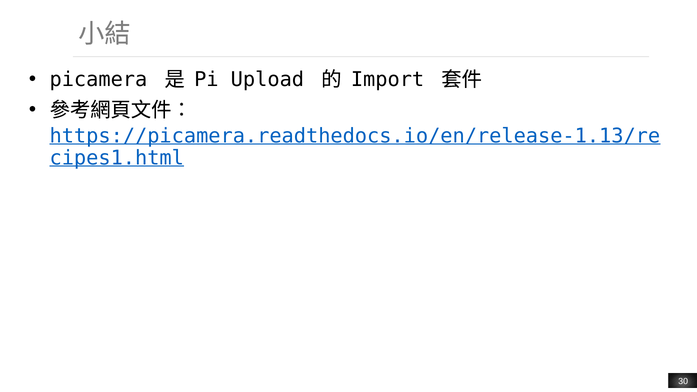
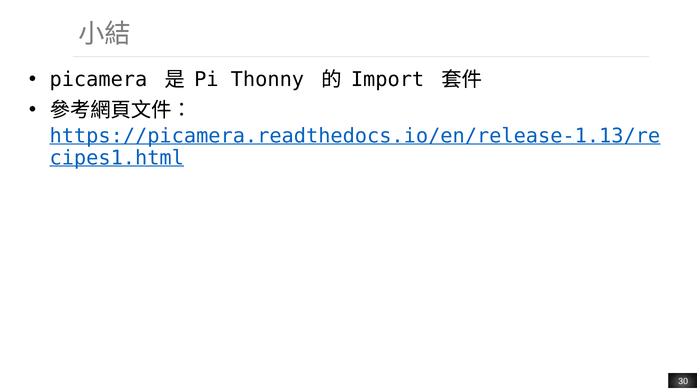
Upload: Upload -> Thonny (267, 80)
